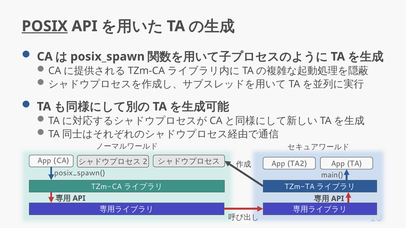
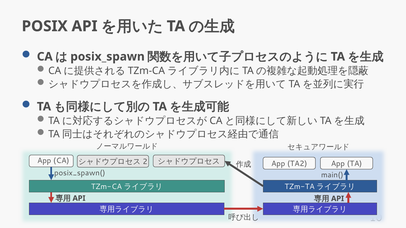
POSIX underline: present -> none (45, 26)
